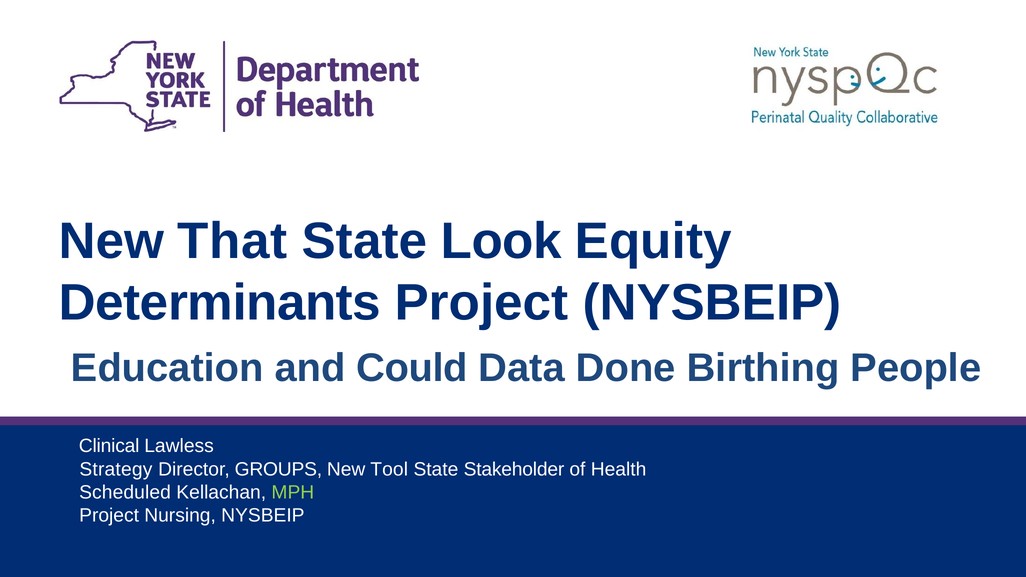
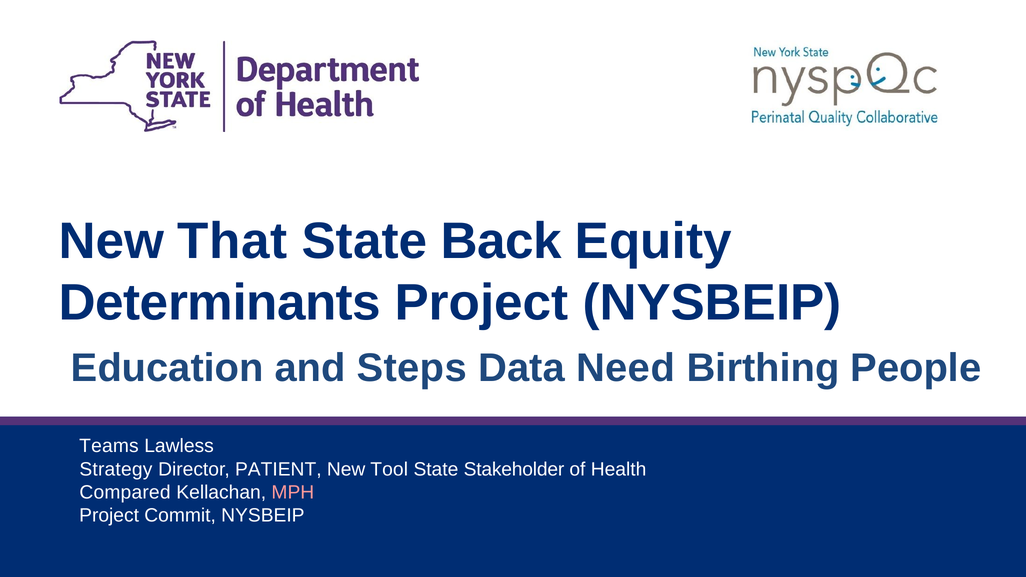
Look: Look -> Back (501, 241)
Could: Could -> Steps (412, 368)
Done: Done -> Need (626, 368)
Clinical: Clinical -> Teams (109, 446)
GROUPS: GROUPS -> PATIENT (278, 469)
Scheduled: Scheduled -> Compared (125, 492)
MPH colour: light green -> pink (293, 492)
Nursing: Nursing -> Commit (180, 515)
